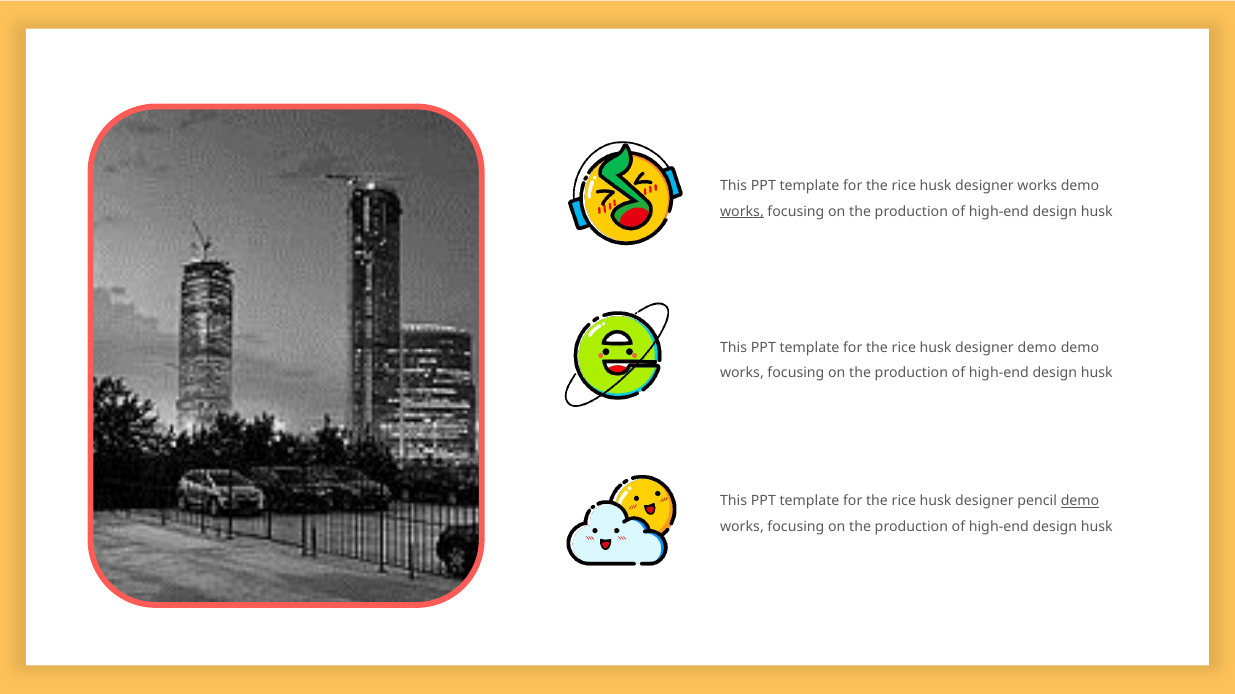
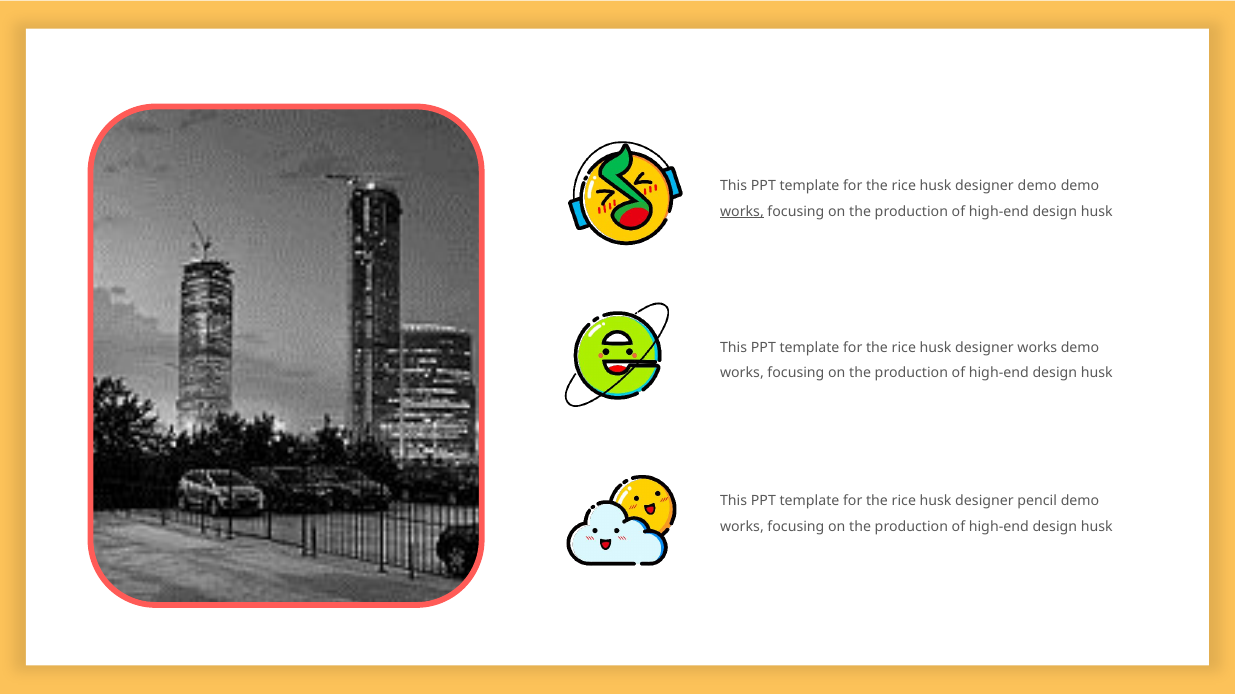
designer works: works -> demo (1037, 186)
designer demo: demo -> works (1037, 348)
demo underline: present -> none (1080, 502)
